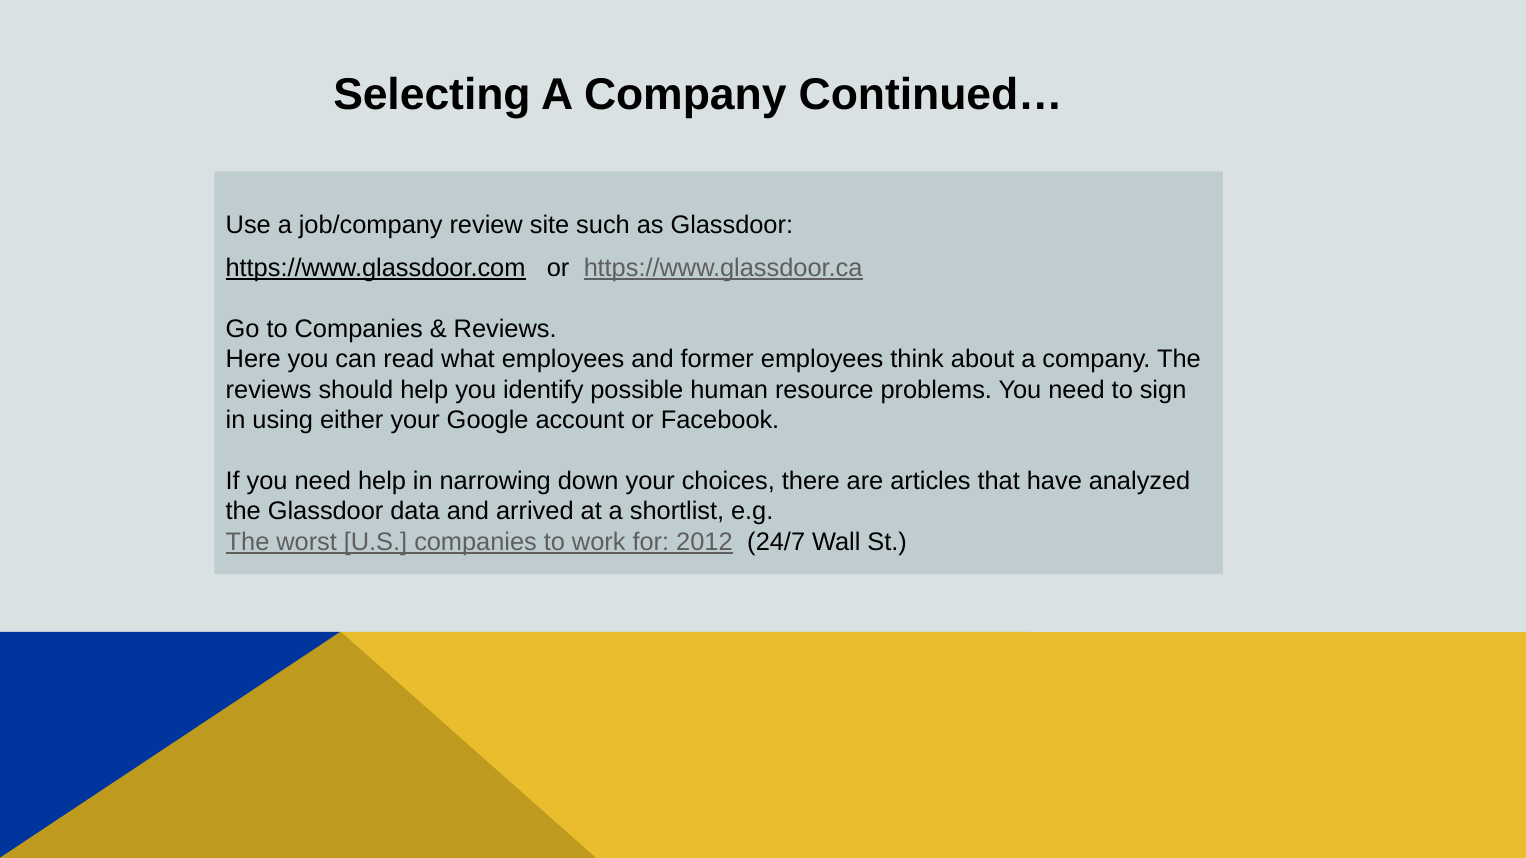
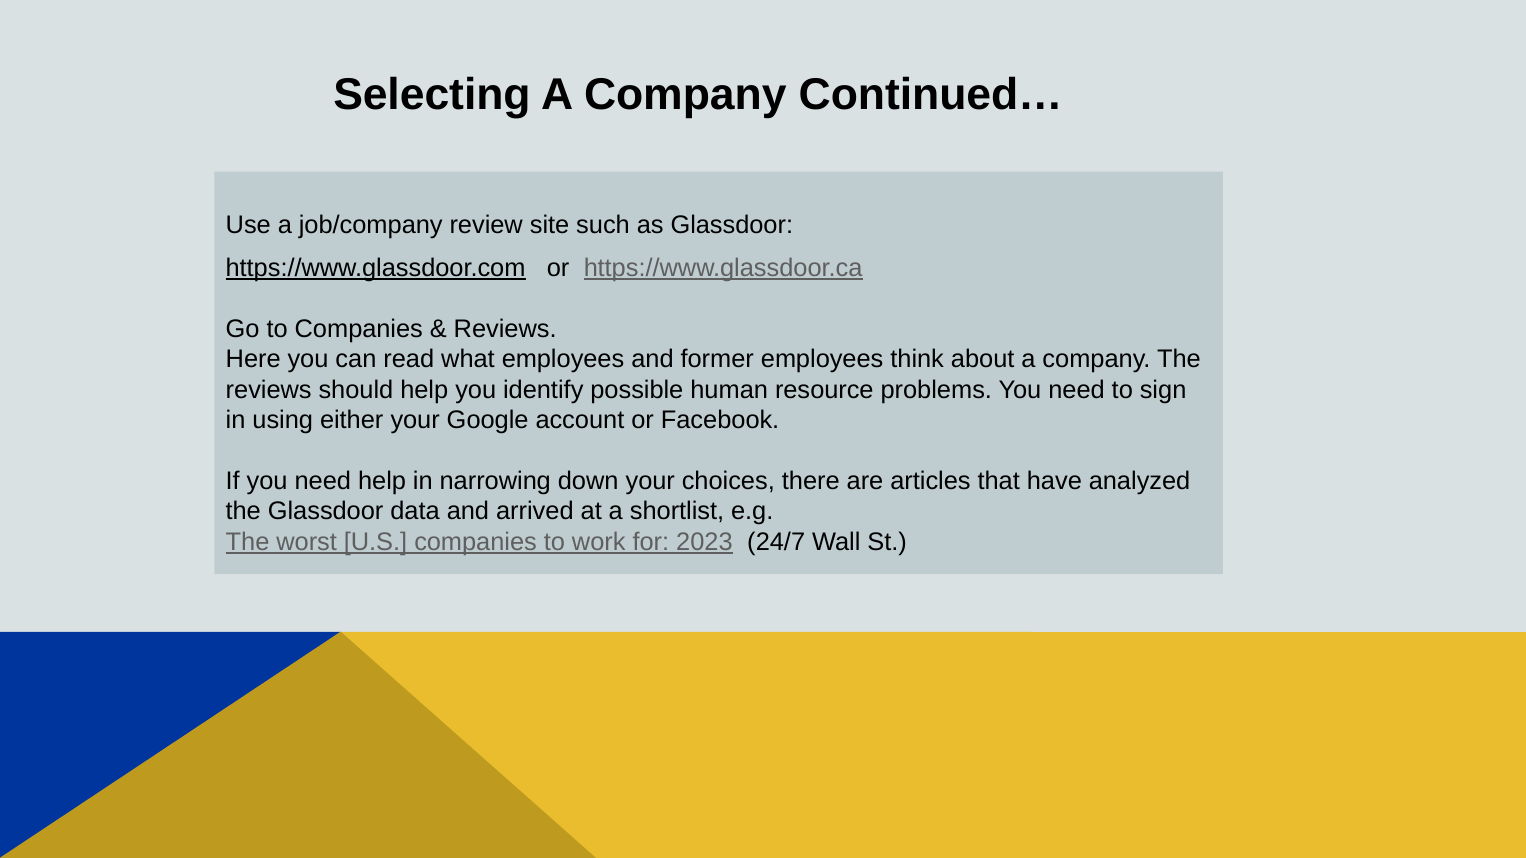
2012: 2012 -> 2023 (704, 542)
